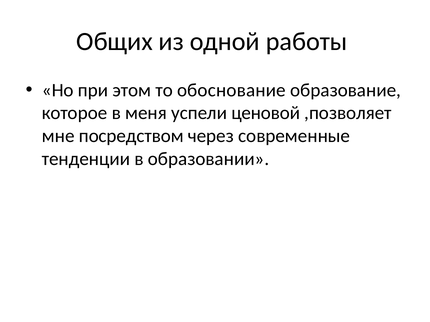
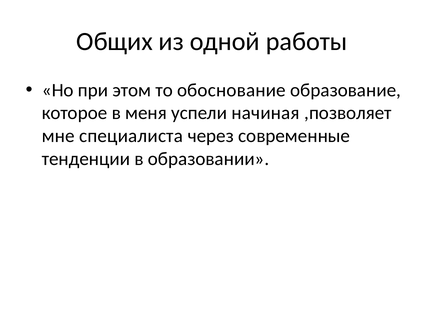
ценовой: ценовой -> начиная (266, 113)
посредством: посредством -> специалиста (131, 136)
